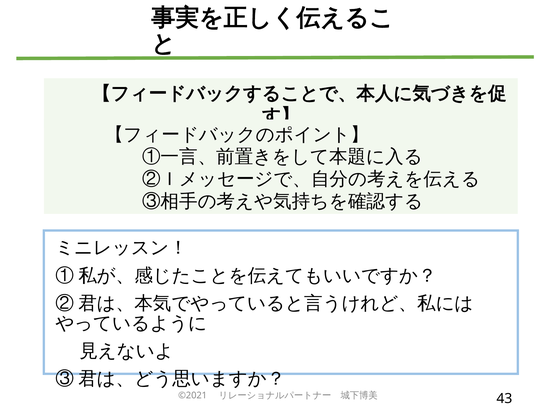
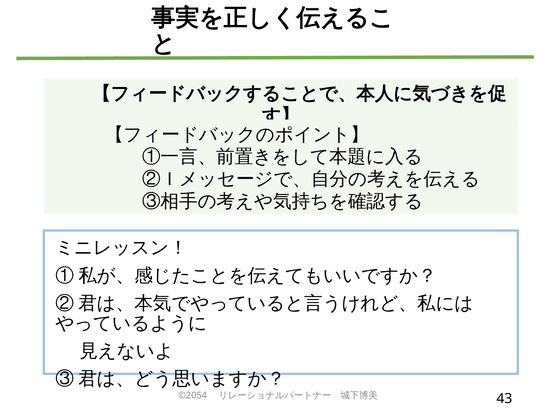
©2021: ©2021 -> ©2054 (193, 396)
